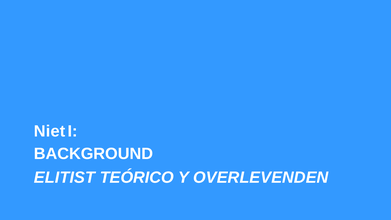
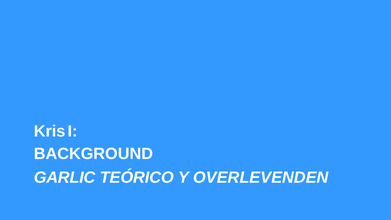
Niet: Niet -> Kris (50, 131)
ELITIST: ELITIST -> GARLIC (65, 177)
